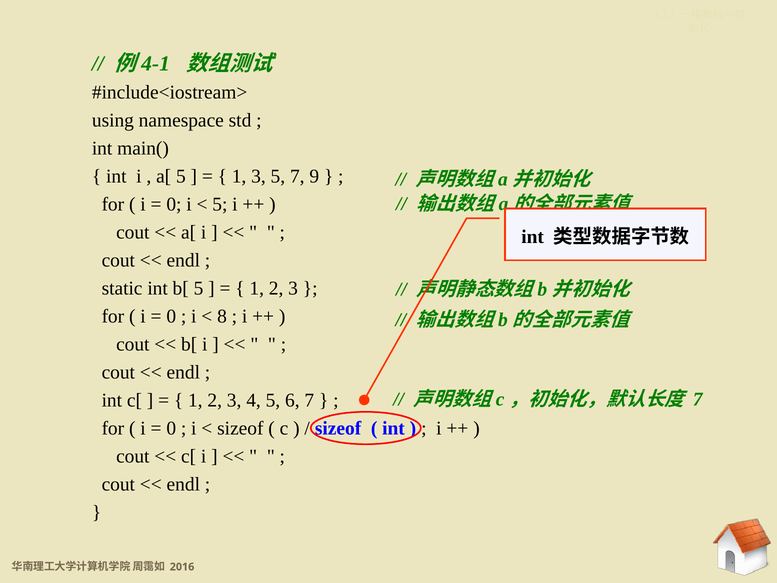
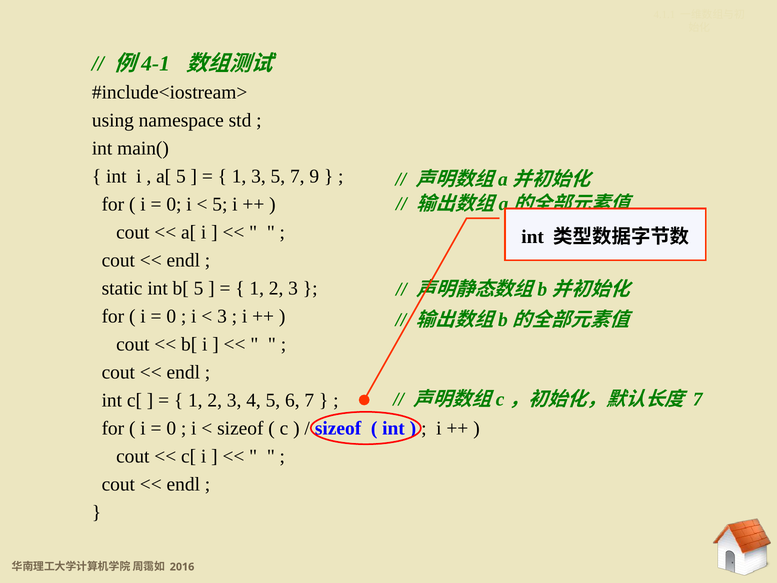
8: 8 -> 3 (222, 316)
